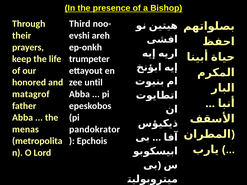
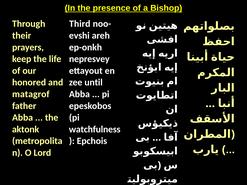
trumpeter: trumpeter -> nepresvey (89, 59)
menas: menas -> aktonk (26, 129)
pandokrator: pandokrator -> watchfulness (95, 129)
